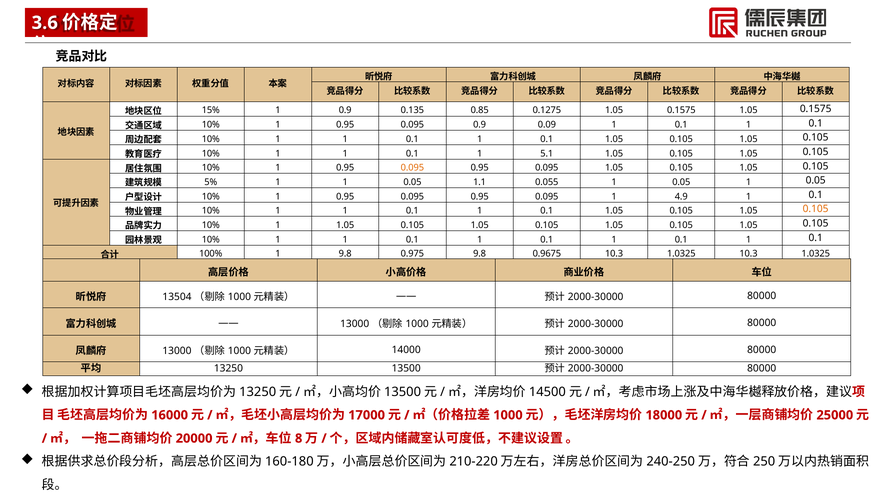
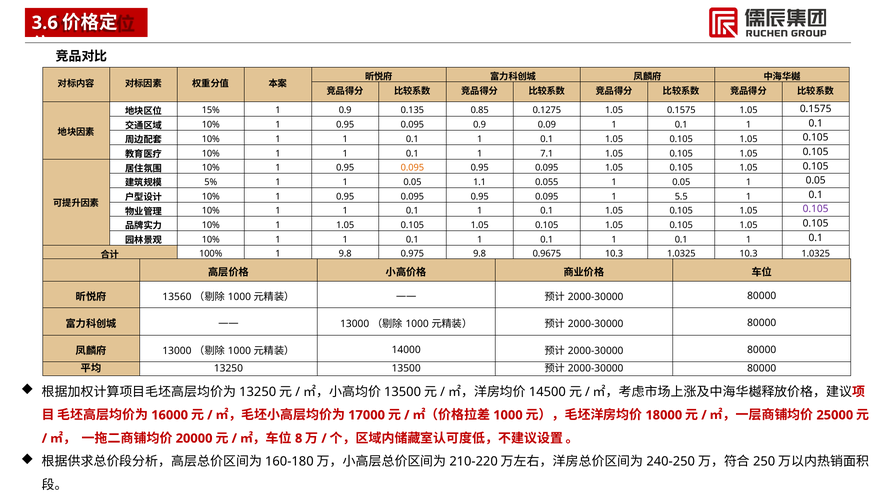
5.1: 5.1 -> 7.1 (547, 153)
4.9: 4.9 -> 5.5 (681, 196)
0.105 colour: orange -> purple (816, 209)
13504: 13504 -> 13560 (177, 297)
